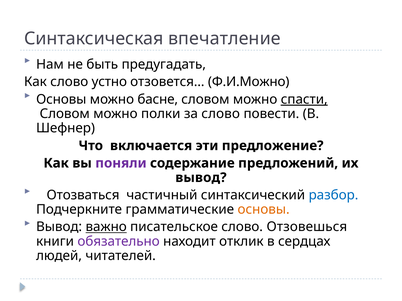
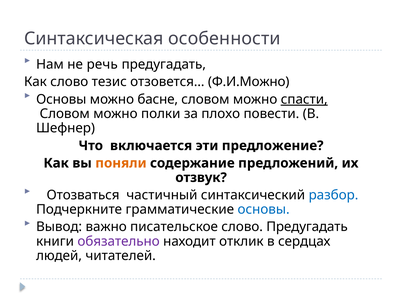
впечатление: впечатление -> особенности (224, 39)
быть: быть -> речь (102, 65)
устно: устно -> тезис (109, 82)
за слово: слово -> плохо (221, 114)
поняли colour: purple -> orange (121, 163)
вывод: вывод -> отзвук (201, 178)
основы colour: orange -> blue (264, 210)
важно underline: present -> none (106, 227)
слово Отзовешься: Отзовешься -> Предугадать (307, 227)
